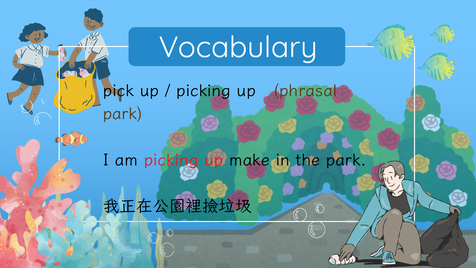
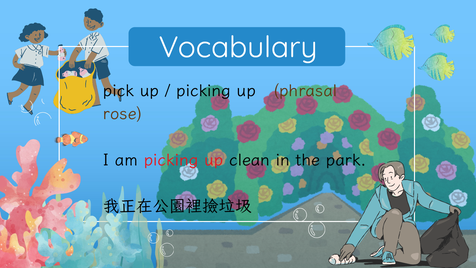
park: park -> rose (123, 114)
make: make -> clean (250, 160)
